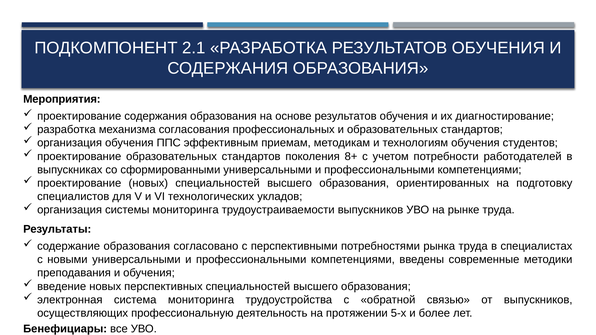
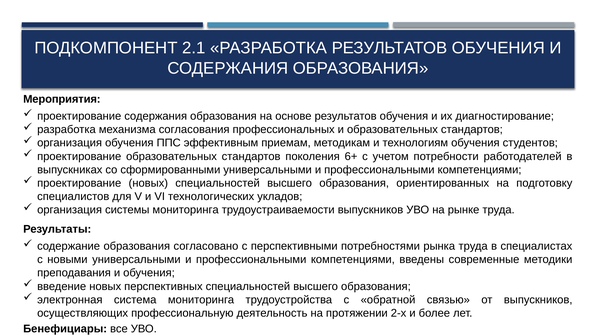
8+: 8+ -> 6+ (351, 156)
5-х: 5-х -> 2-х (399, 313)
